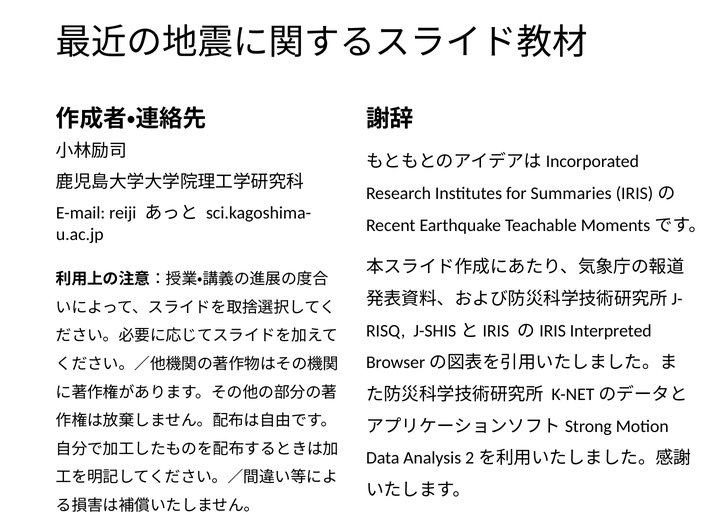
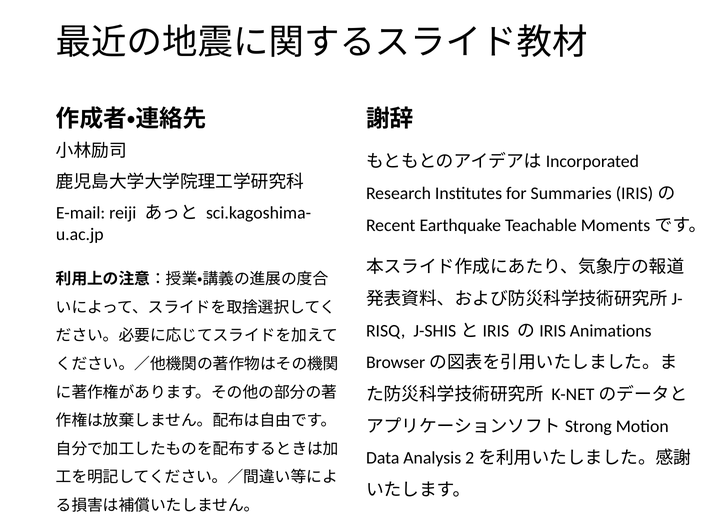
Interpreted: Interpreted -> Animations (611, 331)
